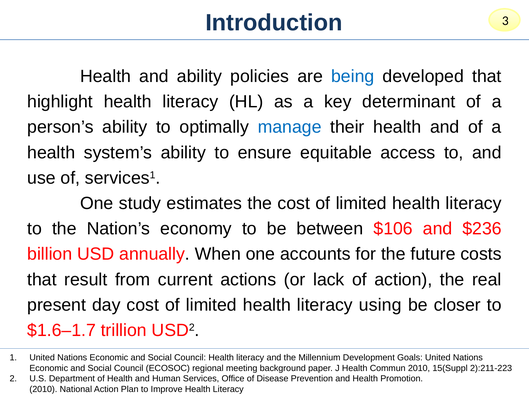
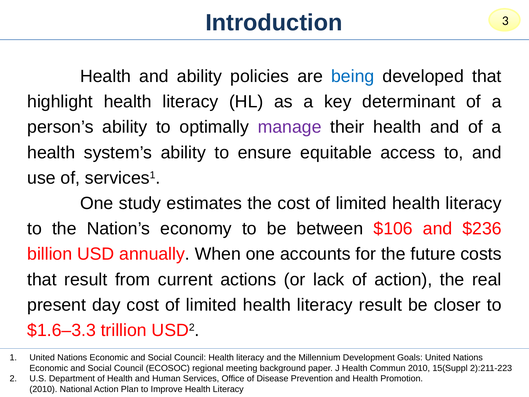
manage colour: blue -> purple (290, 127)
literacy using: using -> result (380, 305)
$1.6–1.7: $1.6–1.7 -> $1.6–3.3 (62, 330)
